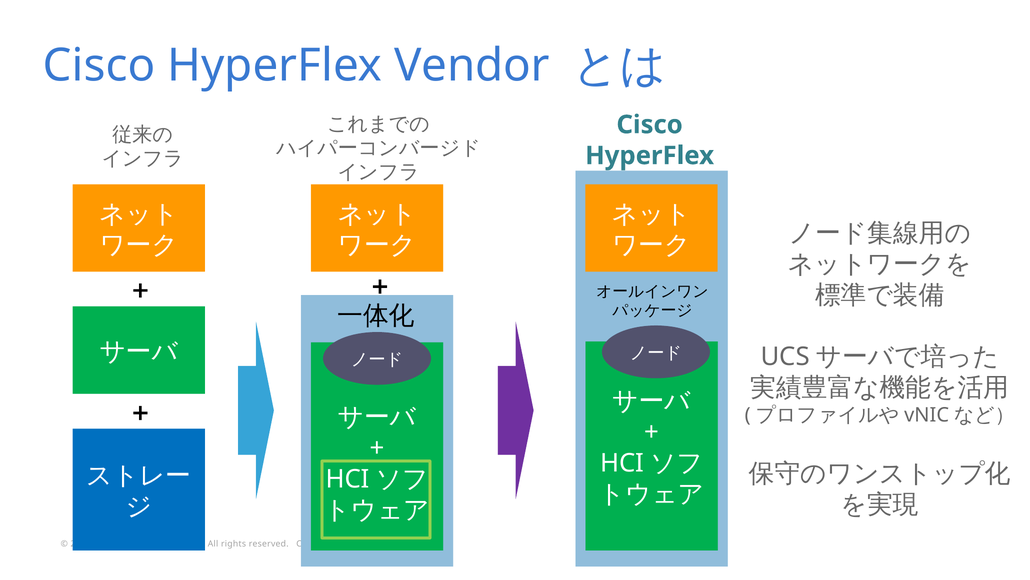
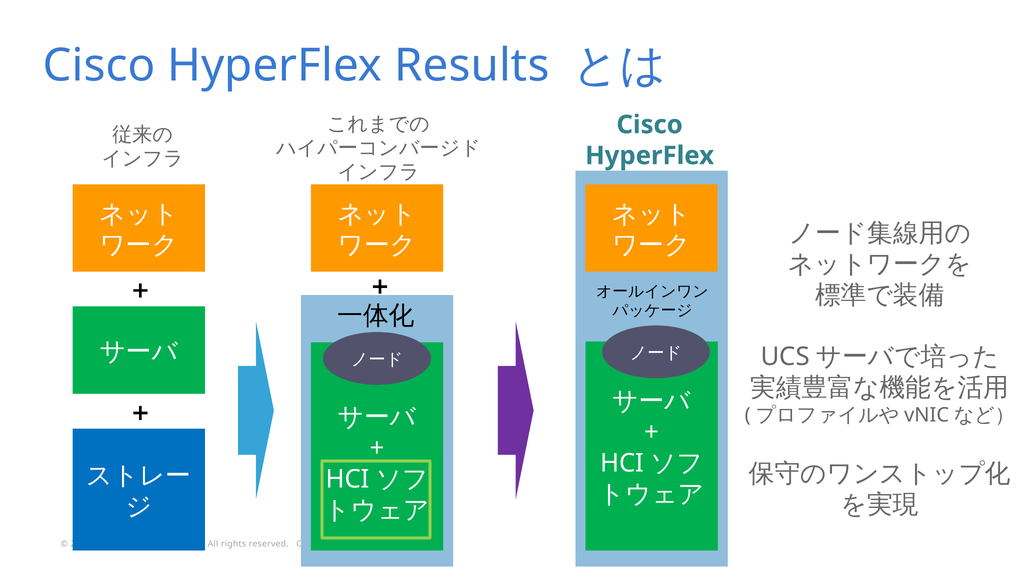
Vendor: Vendor -> Results (472, 65)
